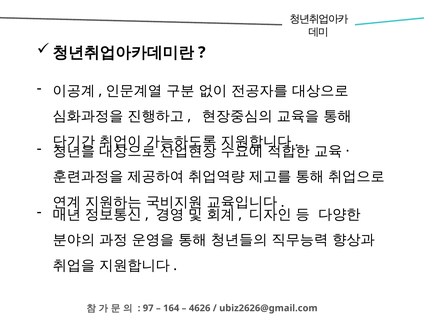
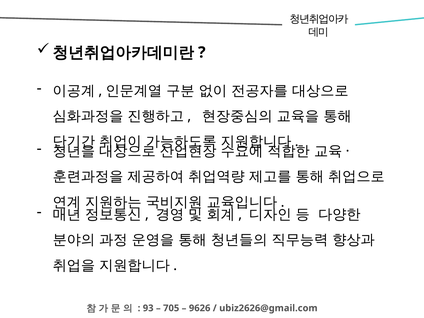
97: 97 -> 93 (148, 308)
164: 164 -> 705 (171, 308)
4626: 4626 -> 9626 (200, 308)
